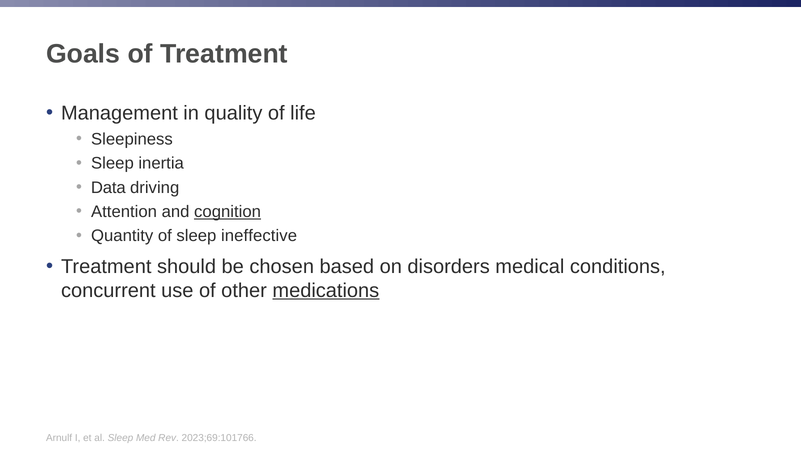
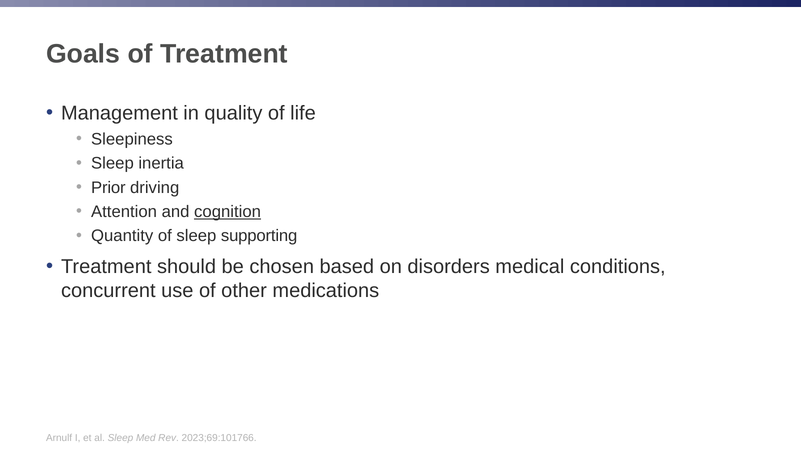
Data: Data -> Prior (108, 188)
ineffective: ineffective -> supporting (259, 236)
medications underline: present -> none (326, 291)
